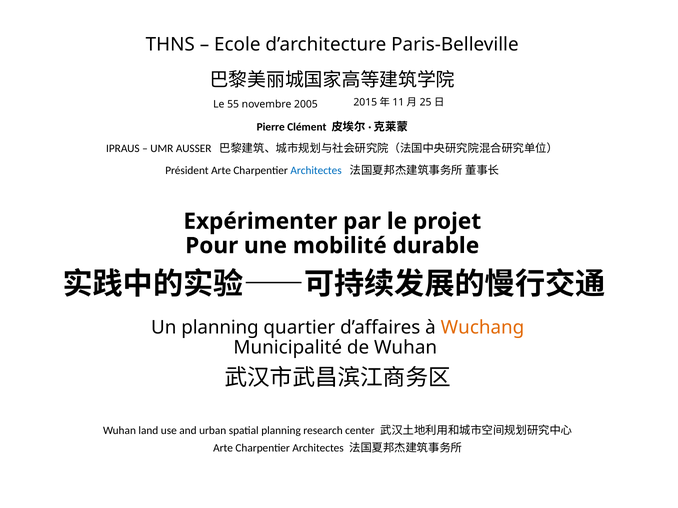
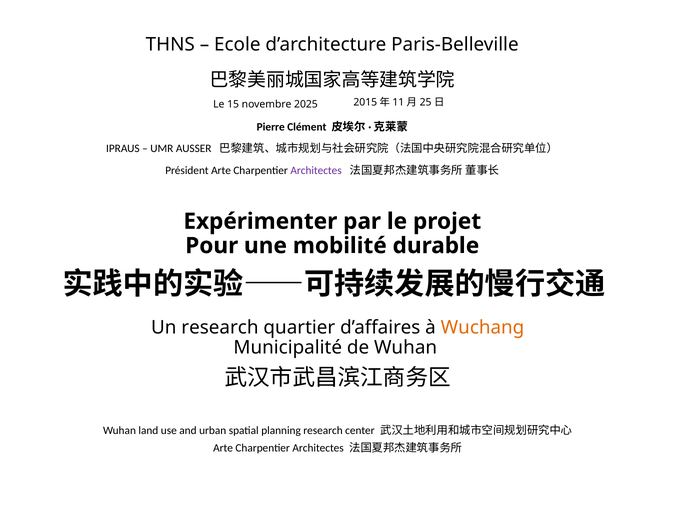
55: 55 -> 15 (233, 104)
2005: 2005 -> 2025 (306, 104)
Architectes colour: blue -> purple (316, 171)
Un planning: planning -> research (220, 328)
